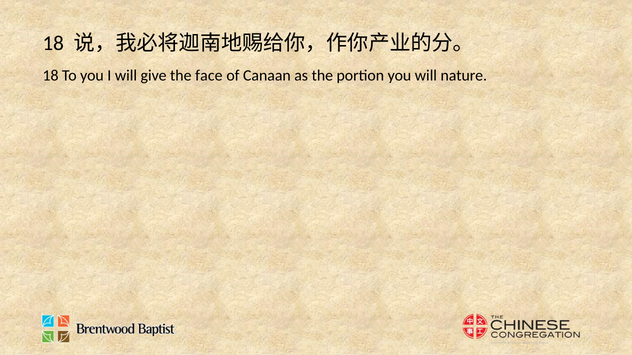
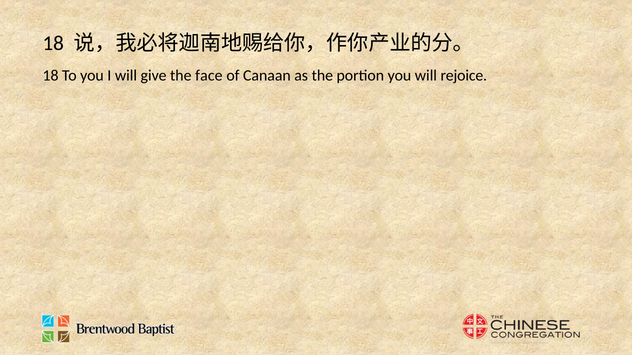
nature: nature -> rejoice (464, 76)
